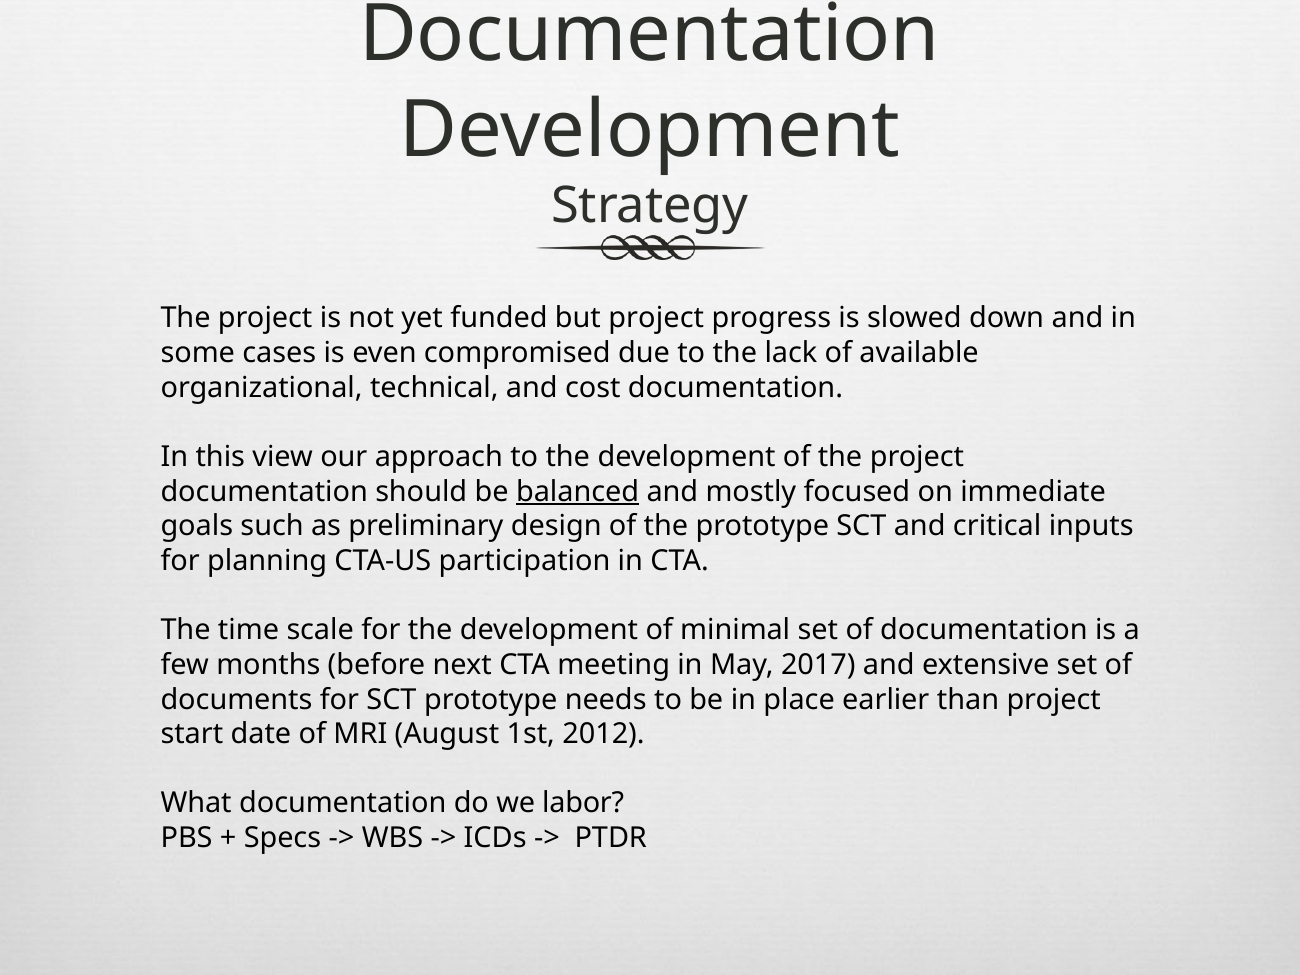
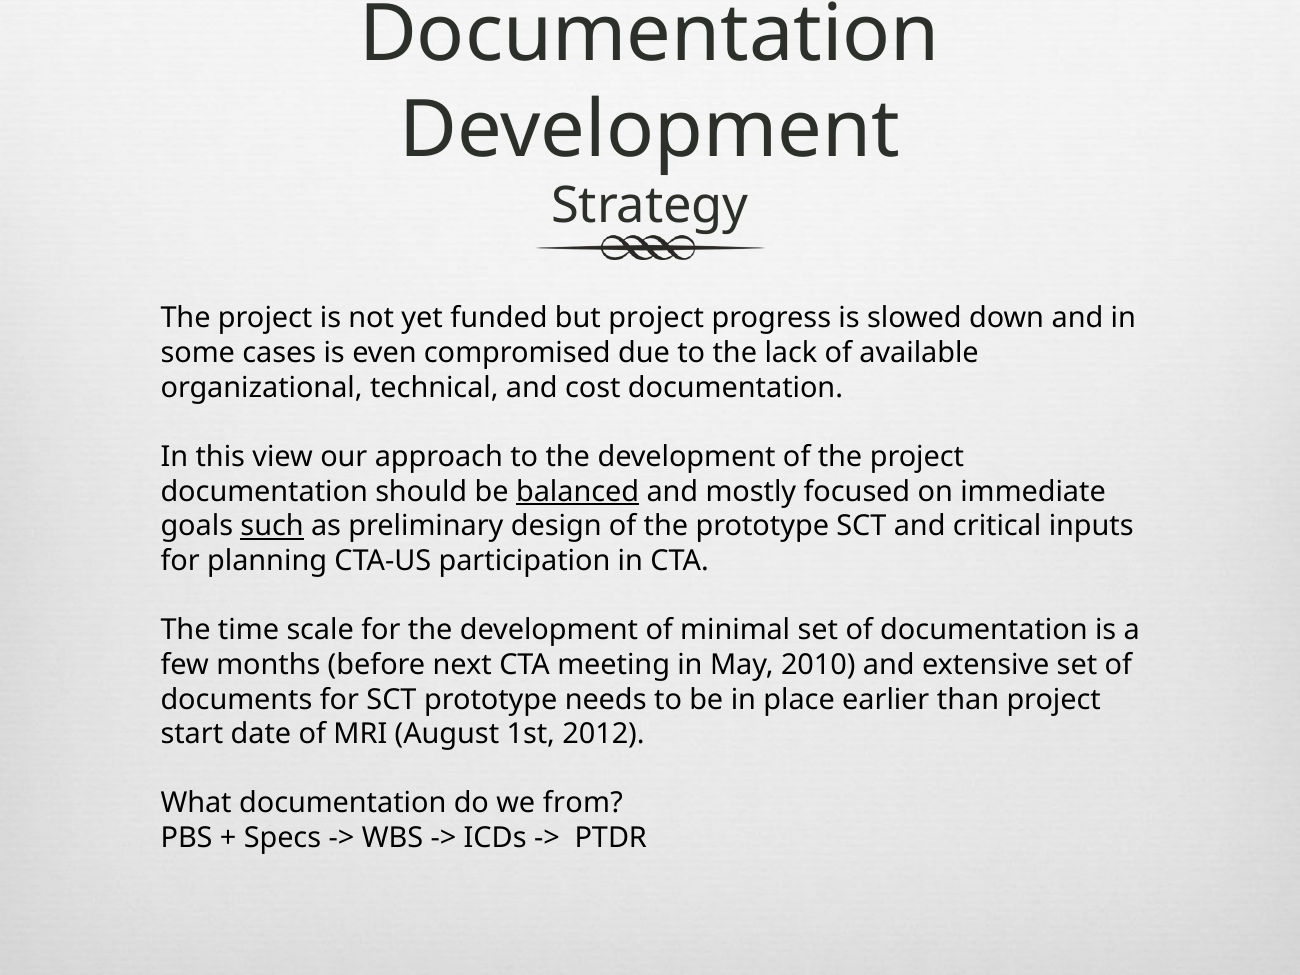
such underline: none -> present (272, 526)
2017: 2017 -> 2010 (818, 665)
labor: labor -> from (583, 803)
